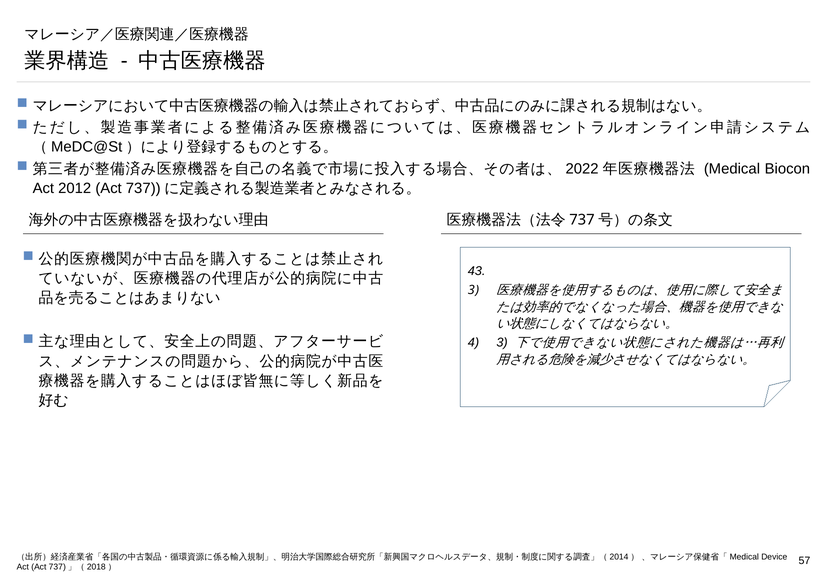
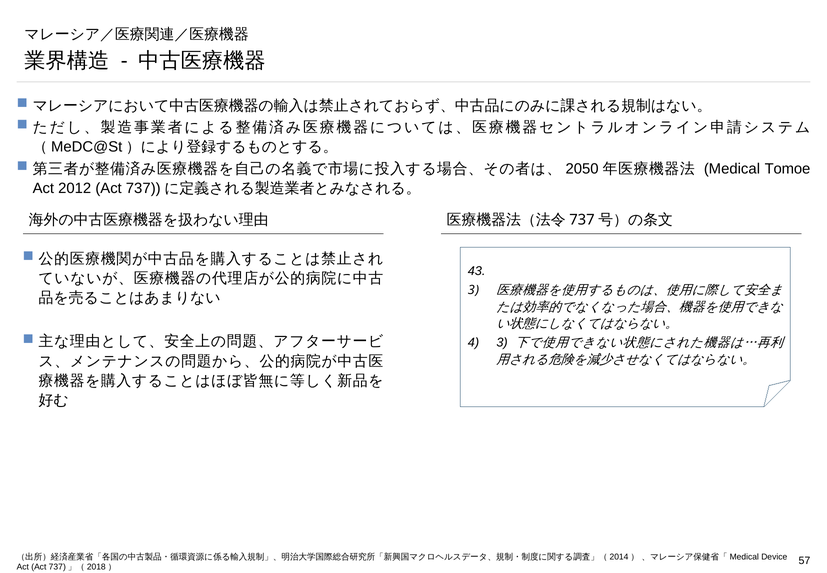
2022: 2022 -> 2050 (582, 169)
Biocon: Biocon -> Tomoe (787, 169)
